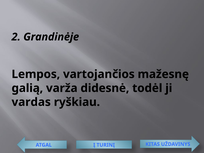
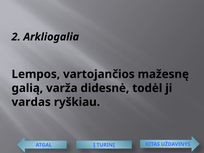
Grandinėje: Grandinėje -> Arkliogalia (51, 37)
